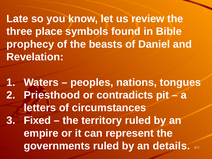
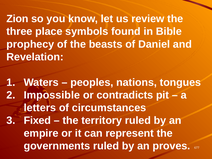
Late: Late -> Zion (17, 19)
Priesthood: Priesthood -> Impossible (52, 95)
details: details -> proves (171, 146)
